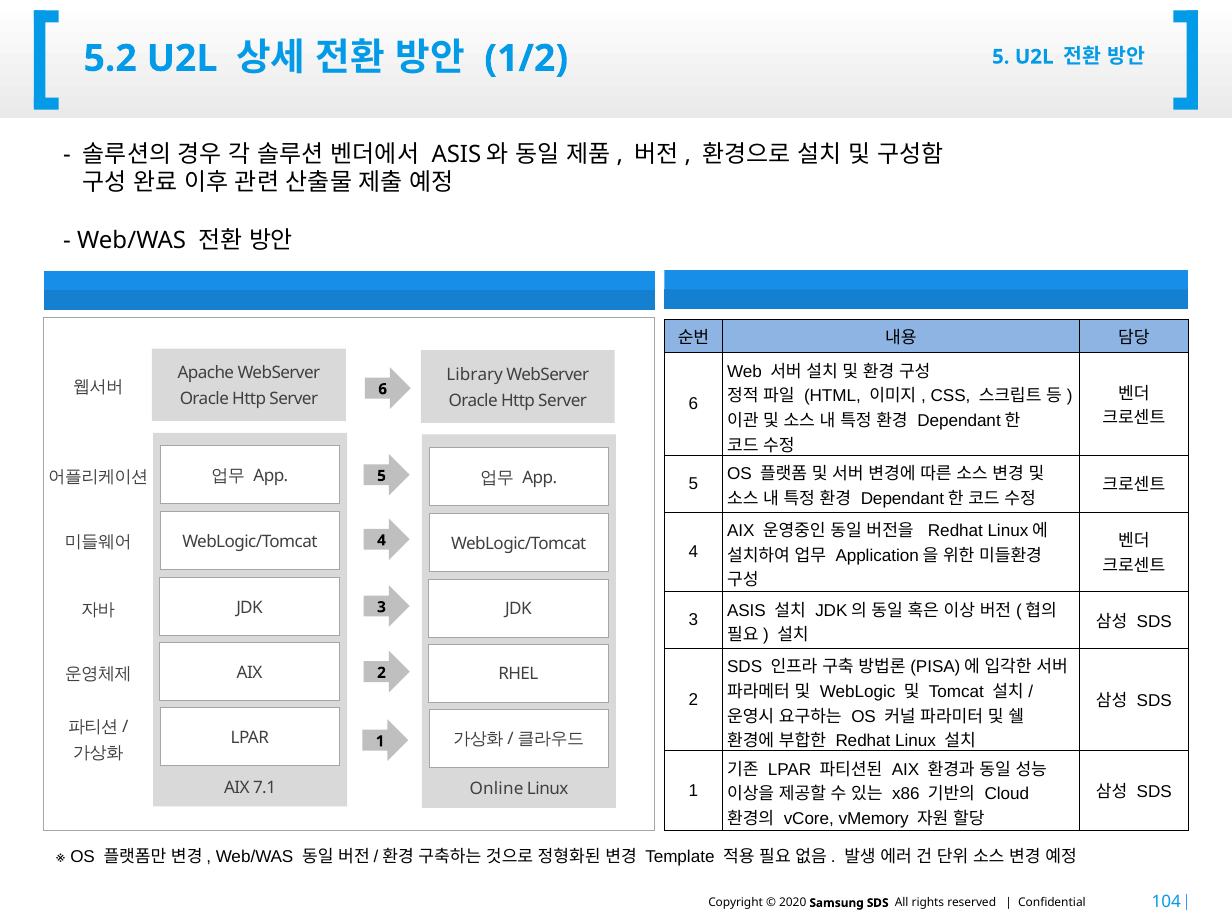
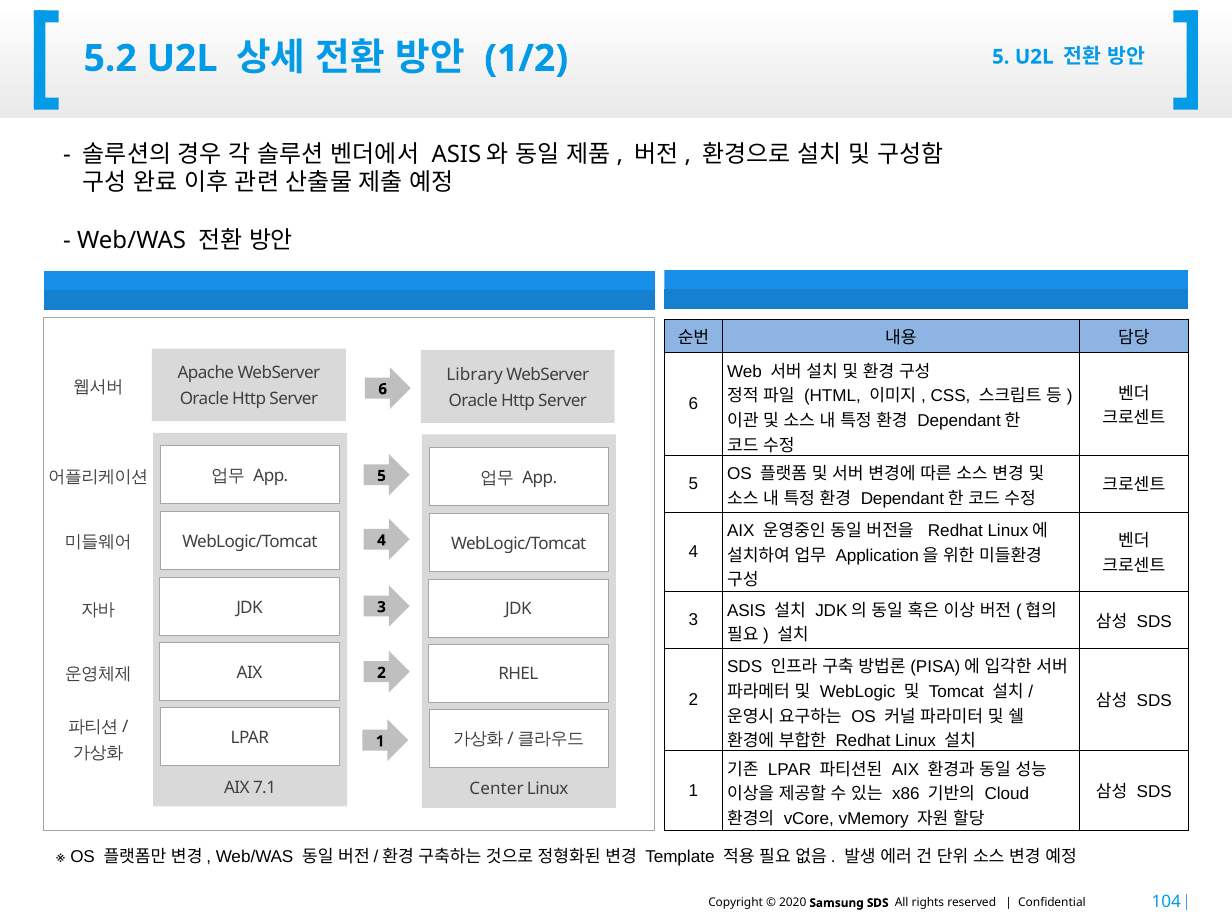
Online: Online -> Center (497, 789)
